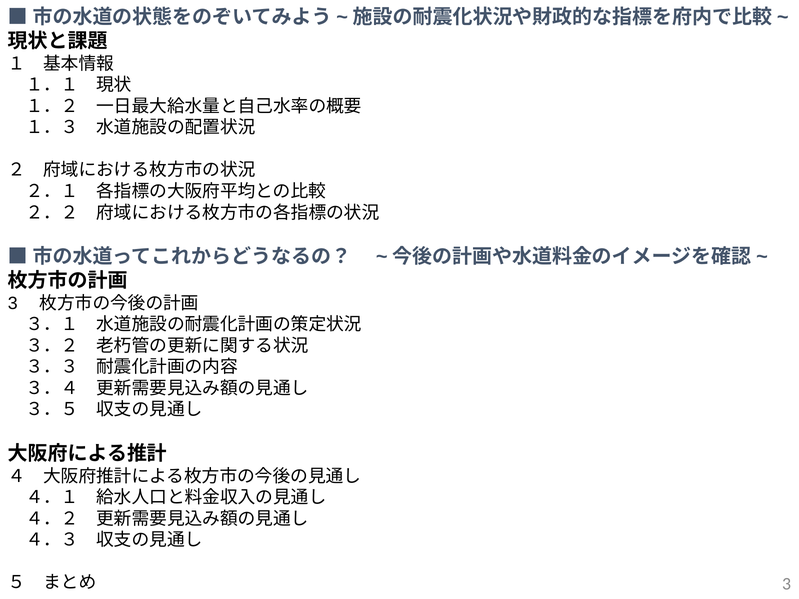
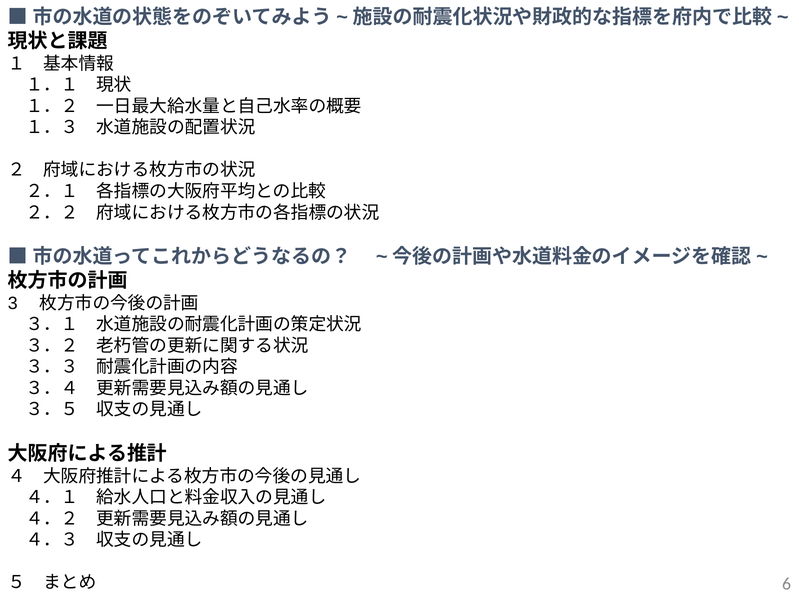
3: 3 -> 6 (787, 584)
